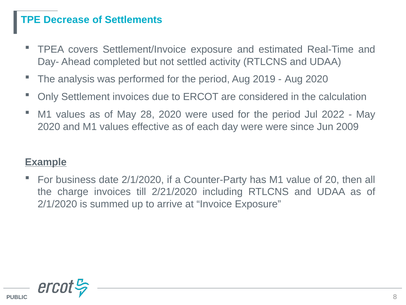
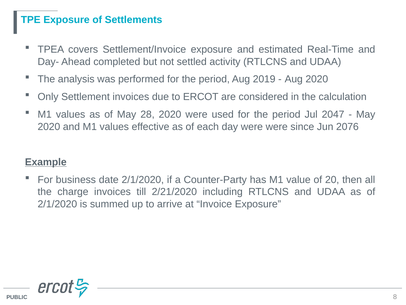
TPE Decrease: Decrease -> Exposure (67, 20)
2022: 2022 -> 2047 (333, 114)
2009: 2009 -> 2076 (347, 127)
